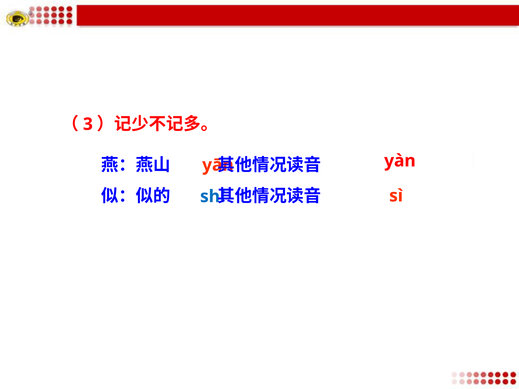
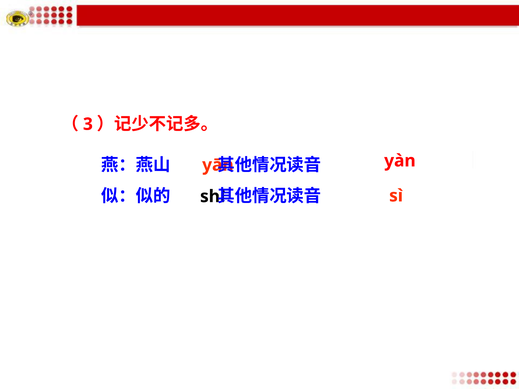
shì colour: blue -> black (213, 197)
